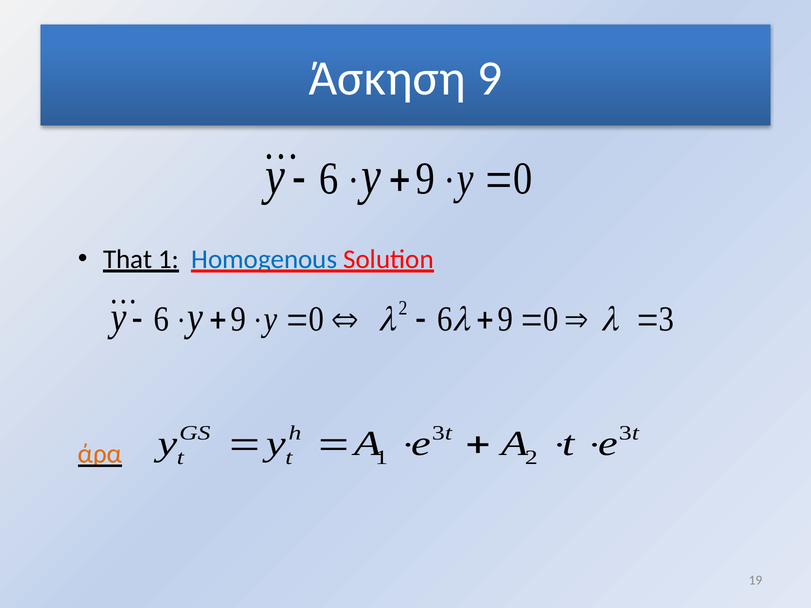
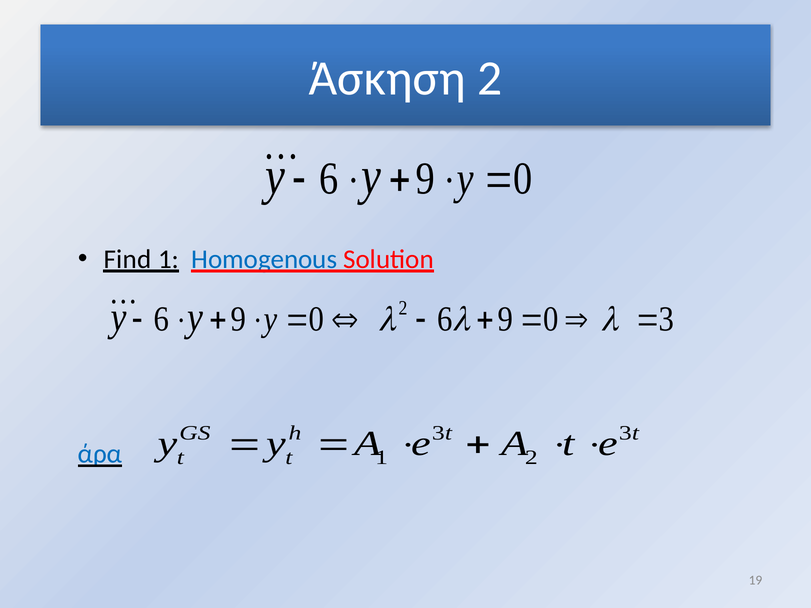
Άσκηση 9: 9 -> 2 (490, 79)
That: That -> Find (127, 260)
άρα colour: orange -> blue (100, 454)
